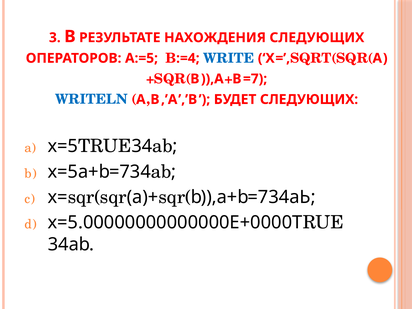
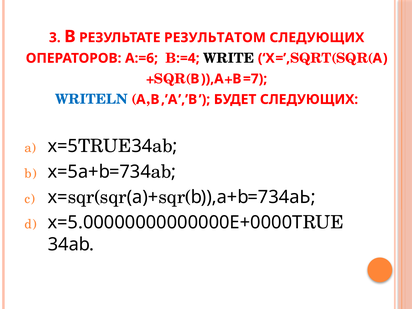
НАХОЖДЕНИЯ: НАХОЖДЕНИЯ -> РЕЗУЛЬТАТОМ (215, 38)
А:=5: А:=5 -> А:=6 (142, 58)
WRITE colour: blue -> black (229, 58)
